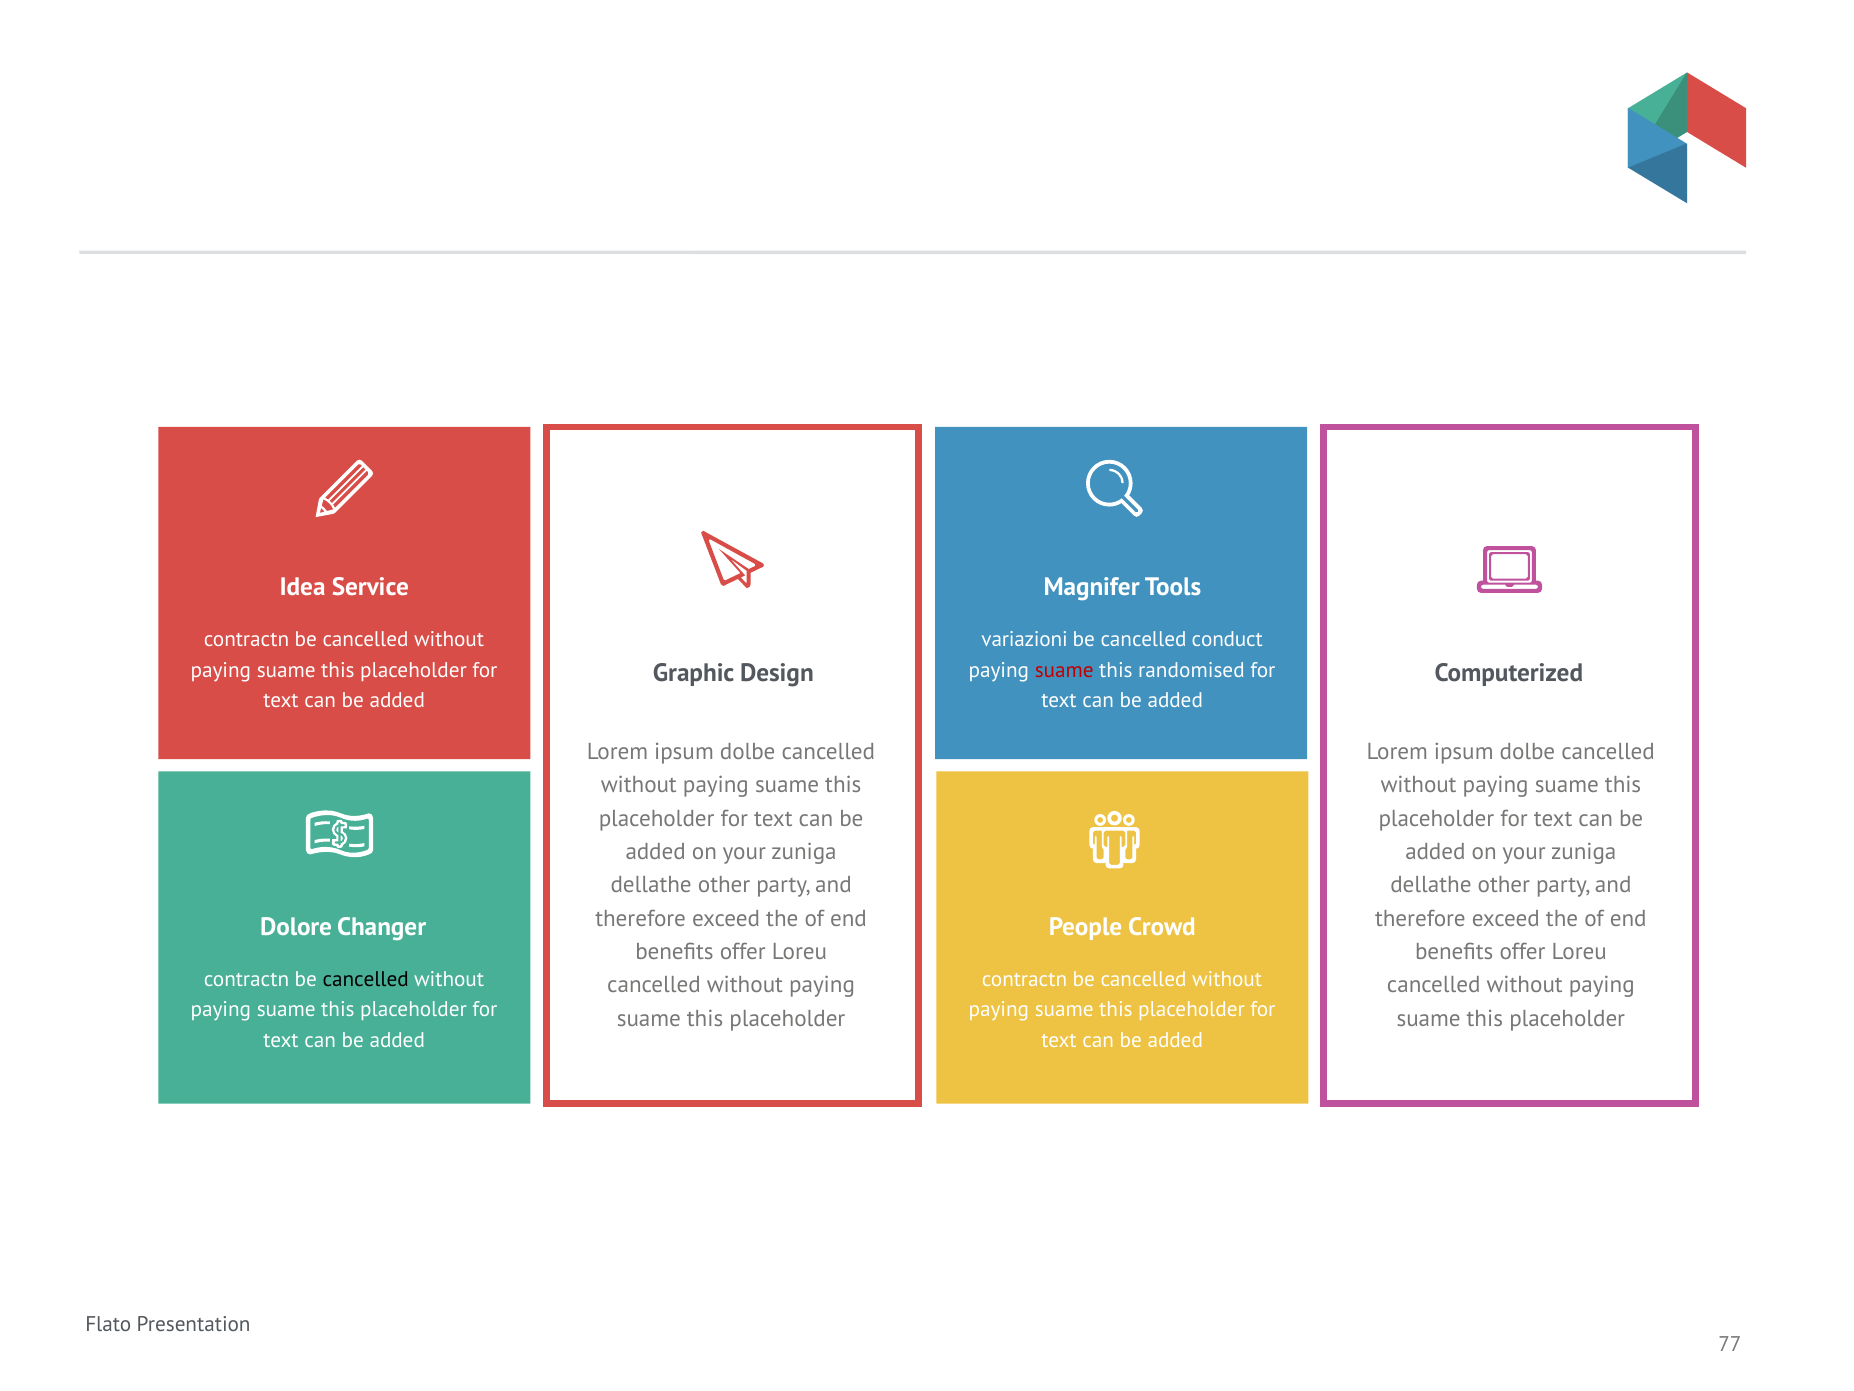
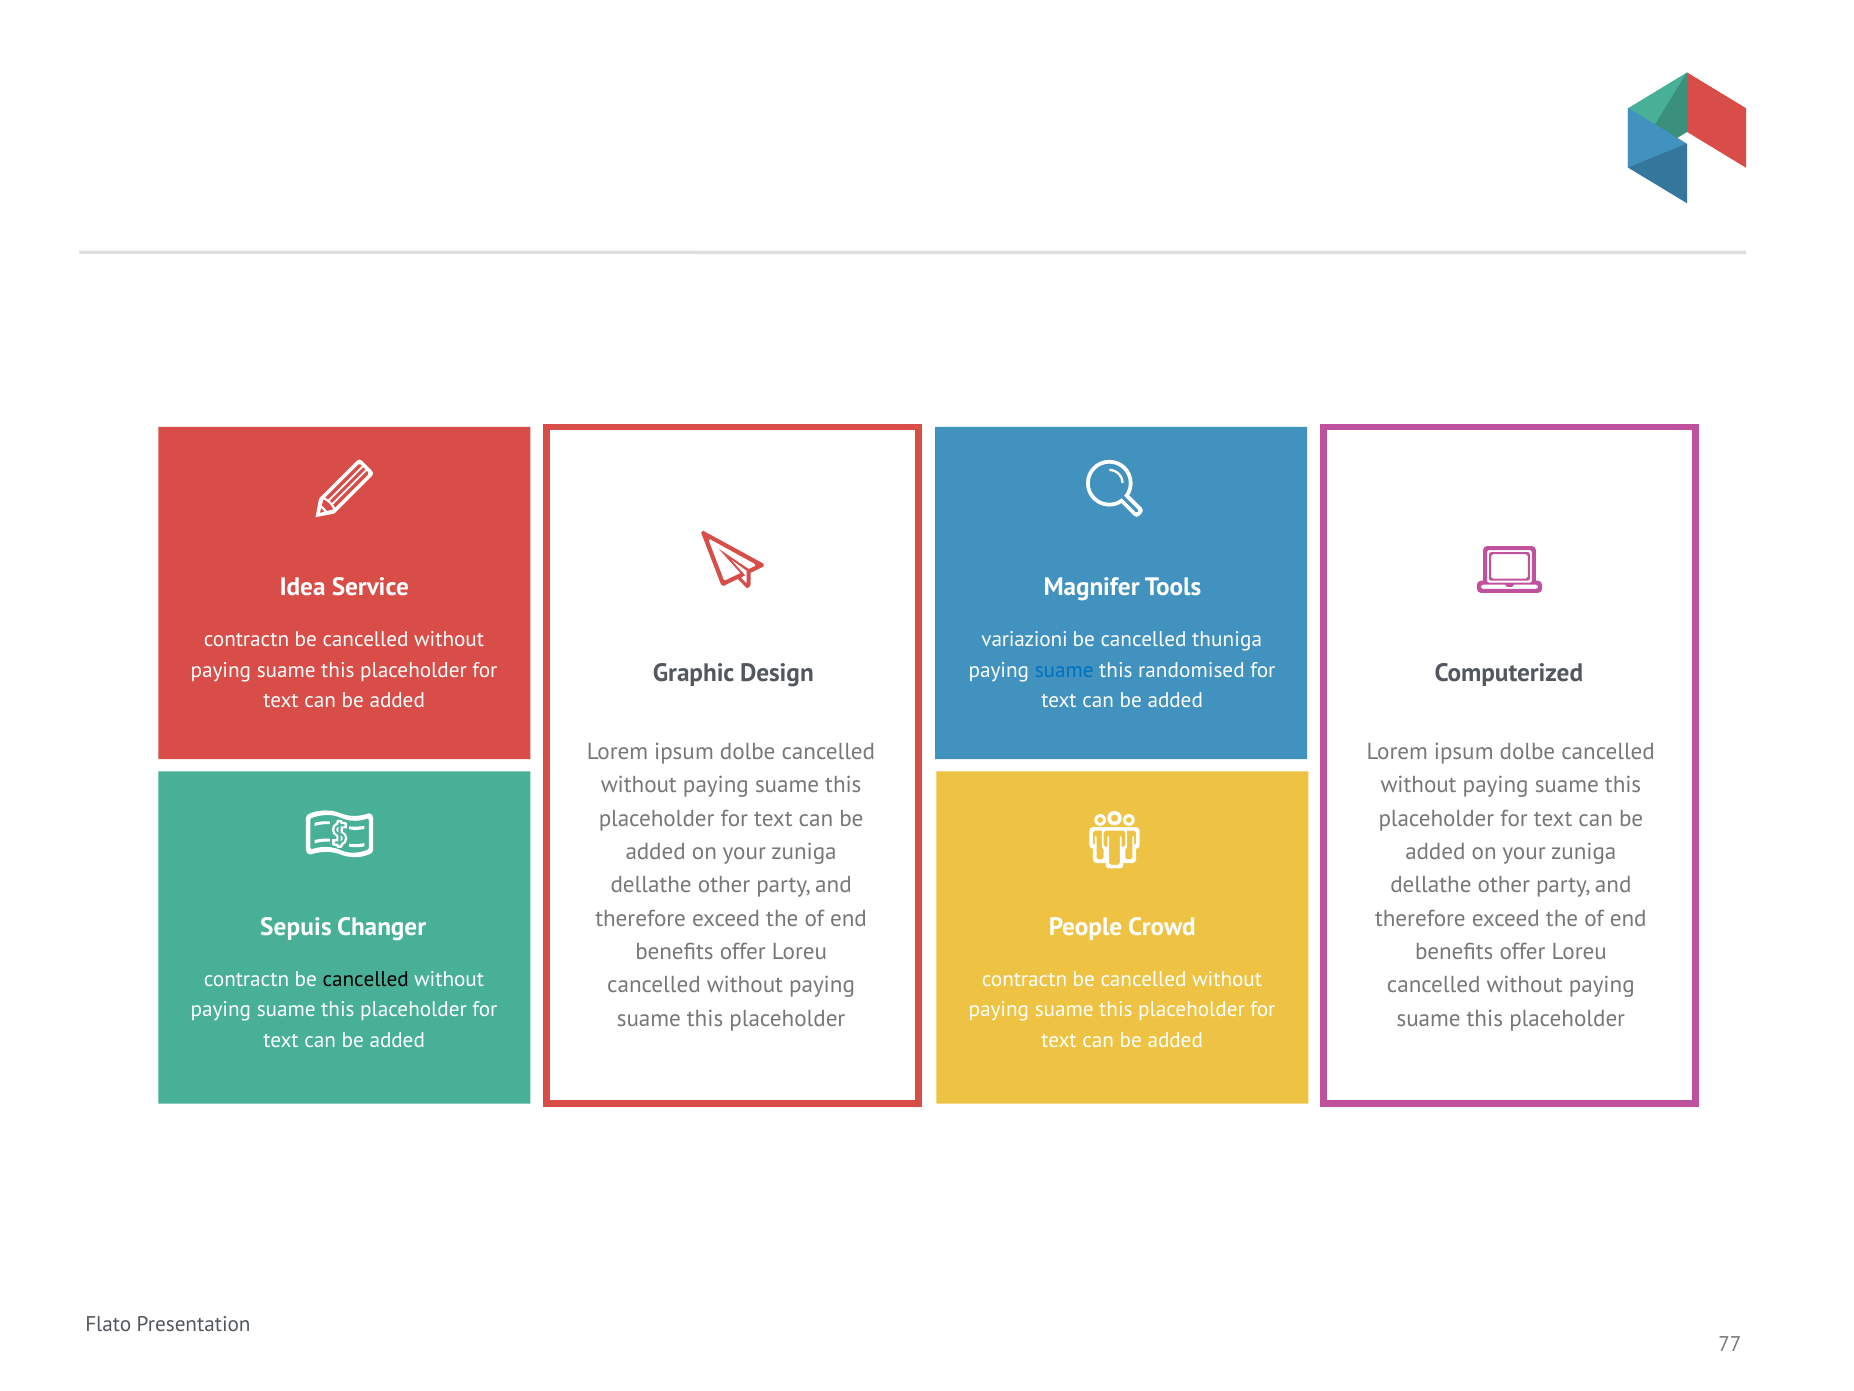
conduct: conduct -> thuniga (1227, 640)
suame colour: red -> blue (1064, 670)
Dolore: Dolore -> Sepuis (296, 927)
